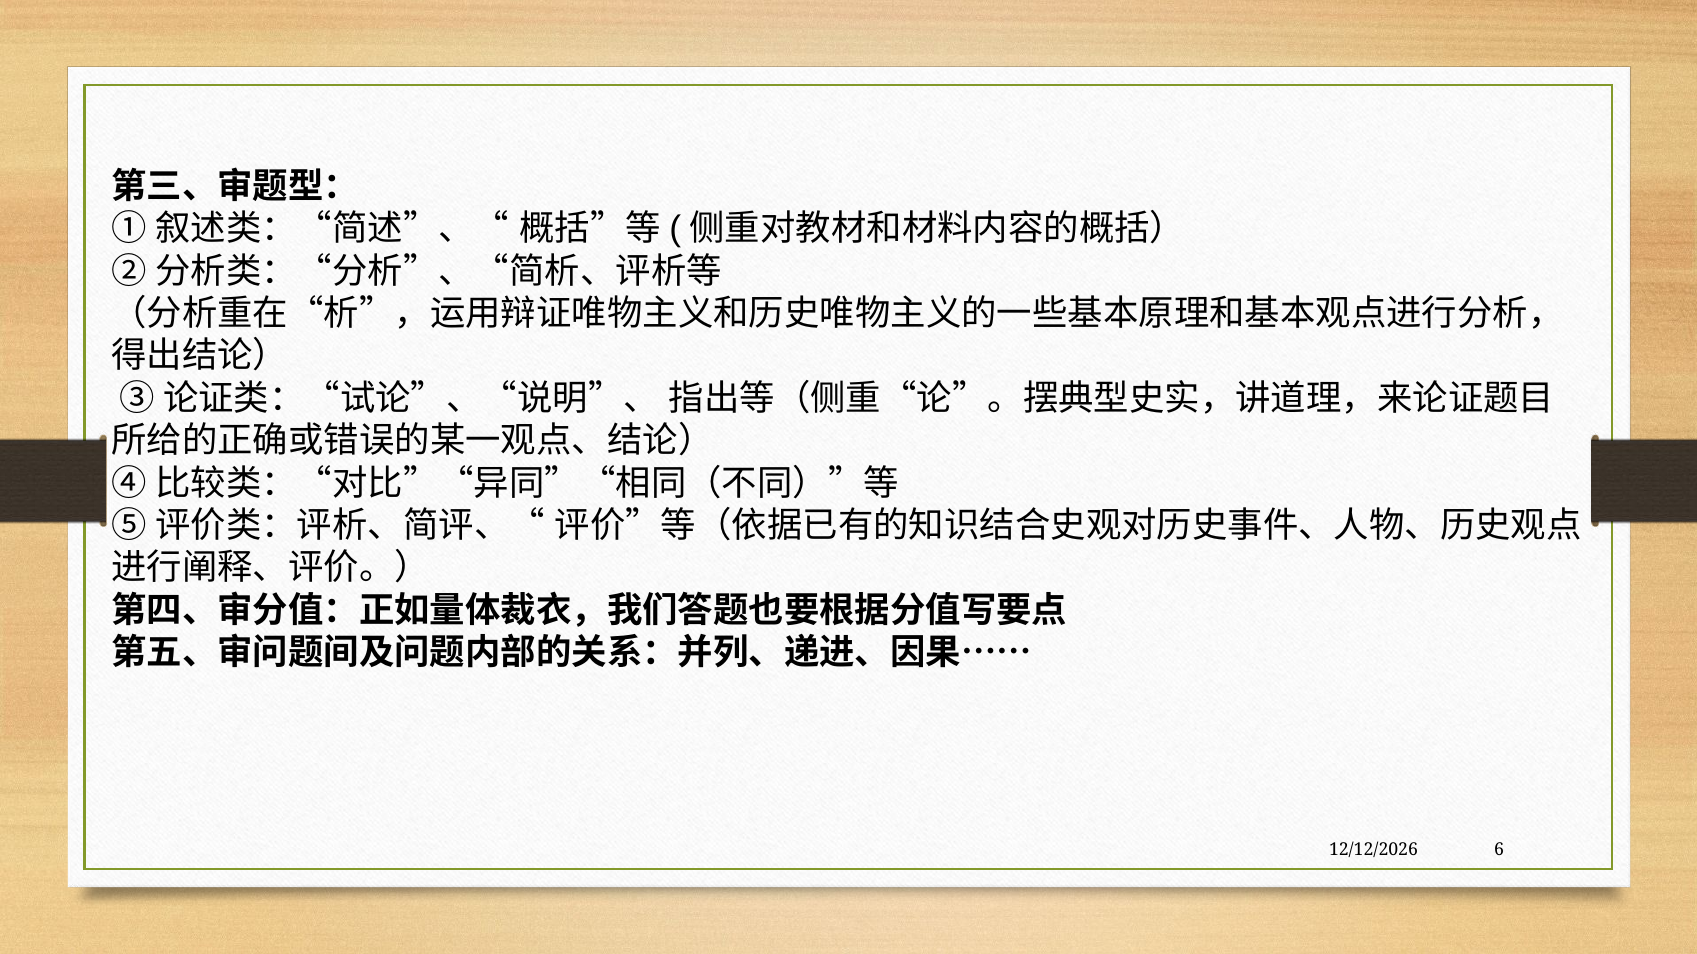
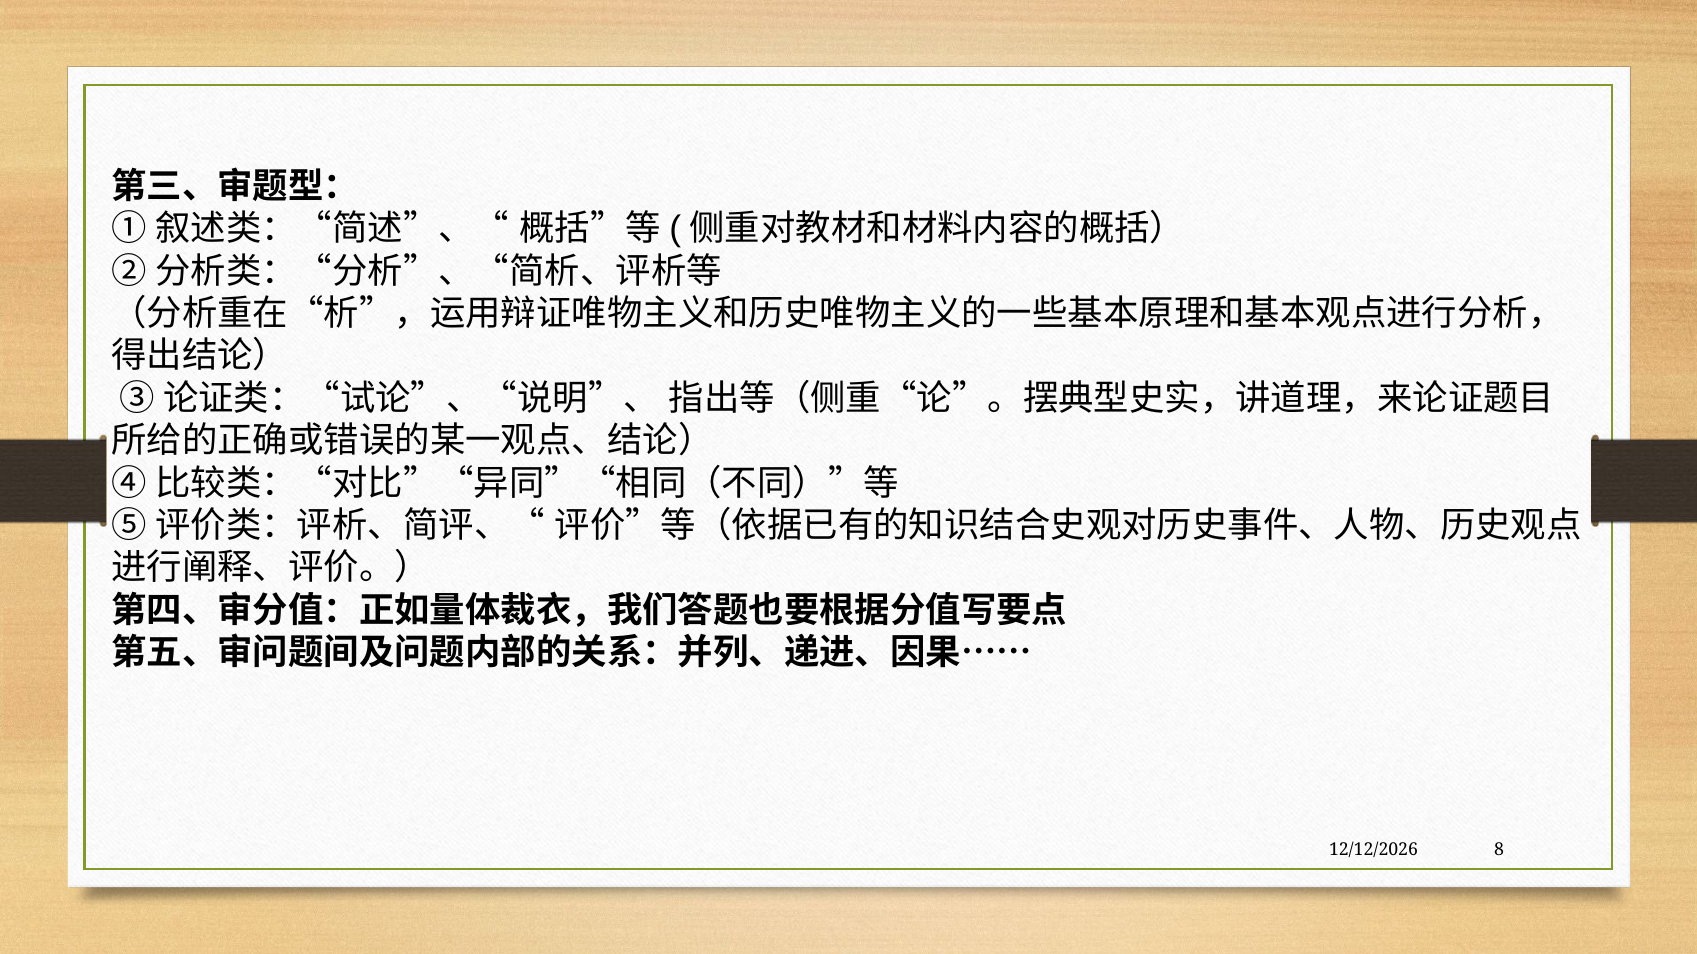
6: 6 -> 8 (1499, 850)
